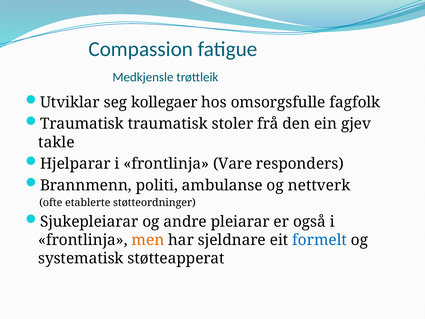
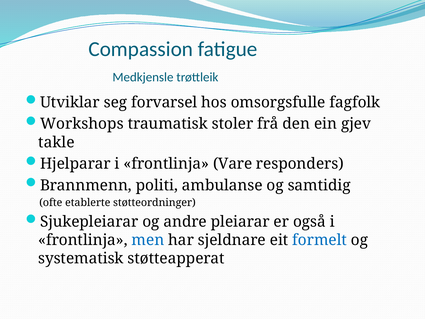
kollegaer: kollegaer -> forvarsel (164, 102)
Traumatisk: Traumatisk -> Workshops (82, 124)
nettverk: nettverk -> samtidig (319, 185)
men colour: orange -> blue (148, 240)
